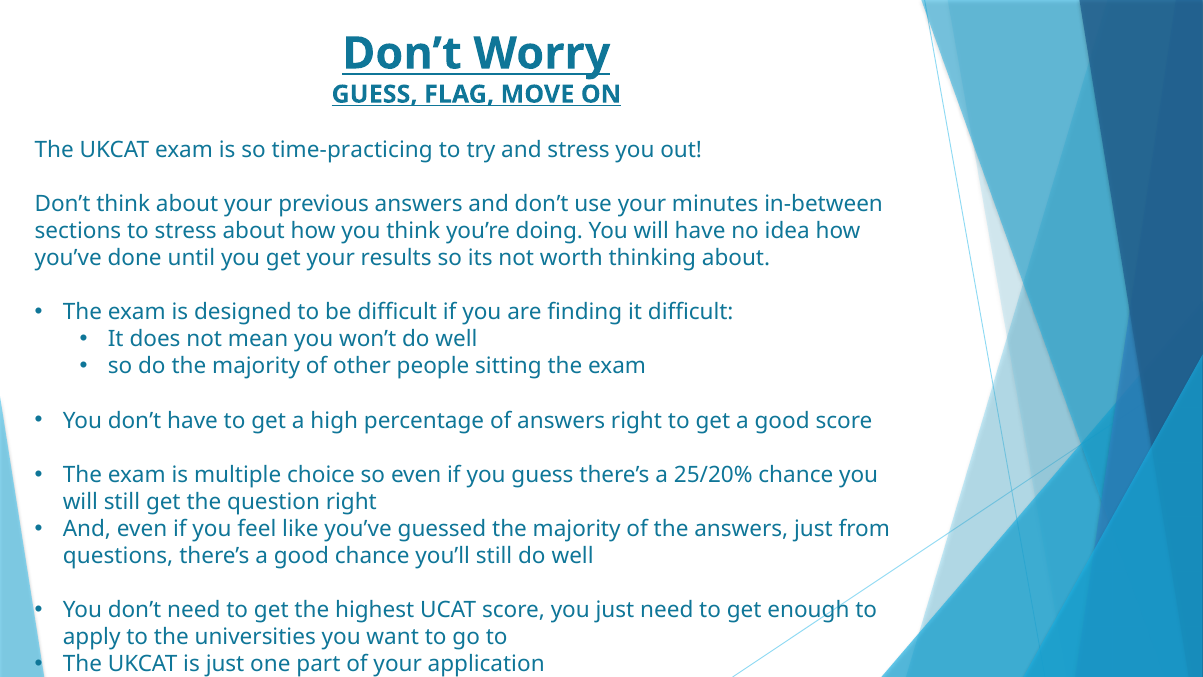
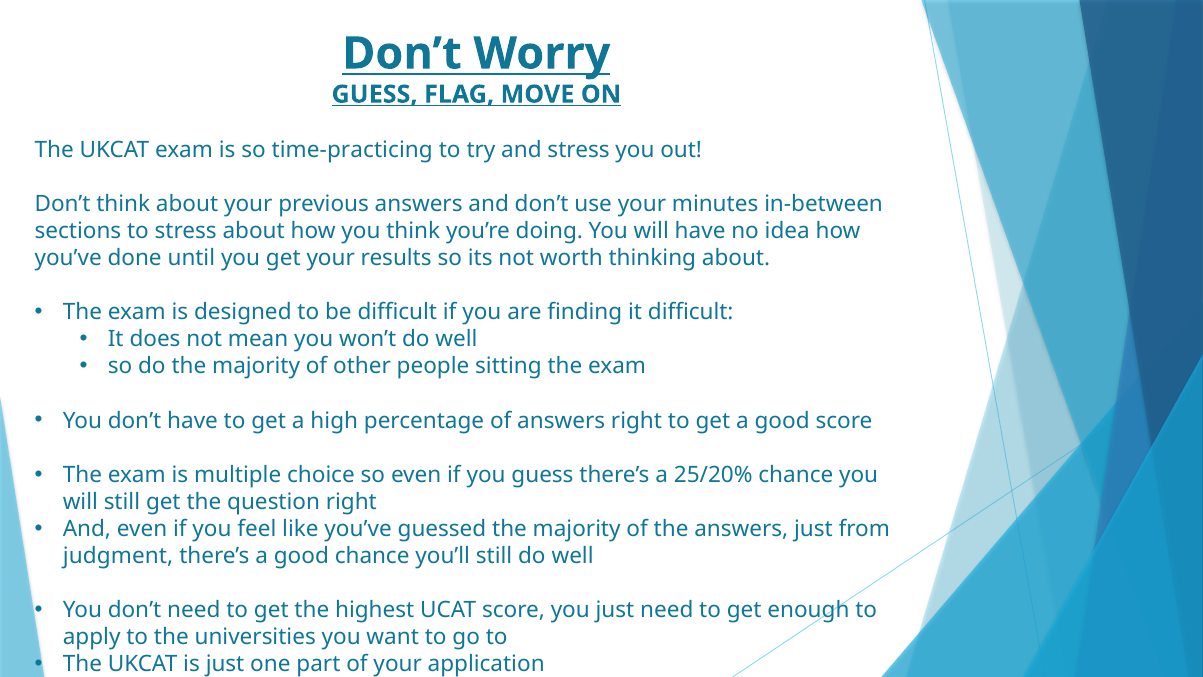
questions: questions -> judgment (118, 556)
